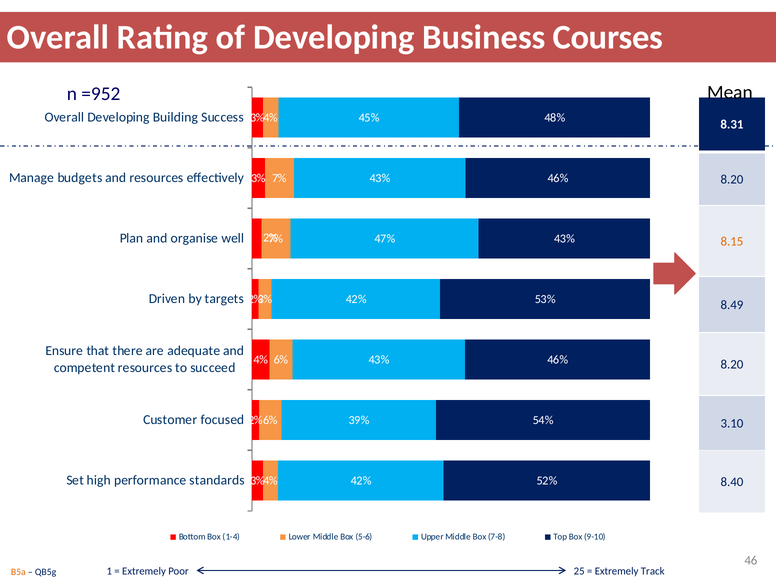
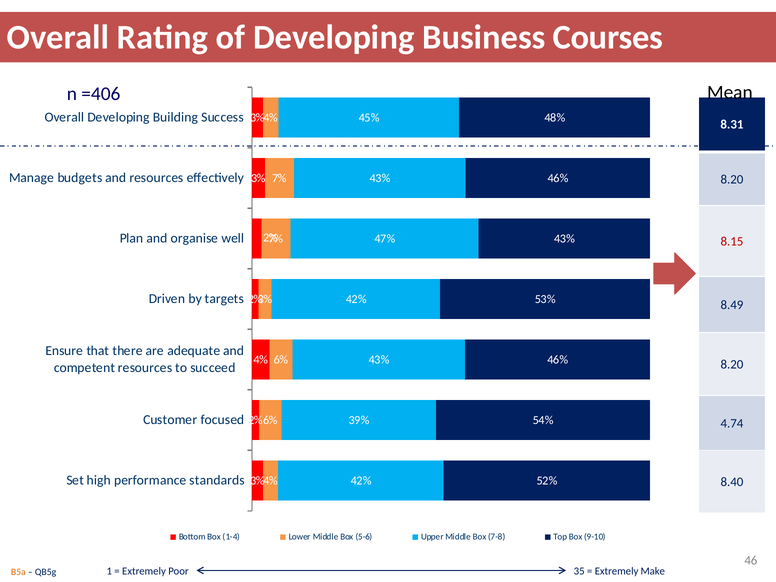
=952: =952 -> =406 (101, 94)
8.15 colour: orange -> red (732, 241)
3.10: 3.10 -> 4.74 (732, 423)
25: 25 -> 35 (579, 571)
Track: Track -> Make (653, 571)
